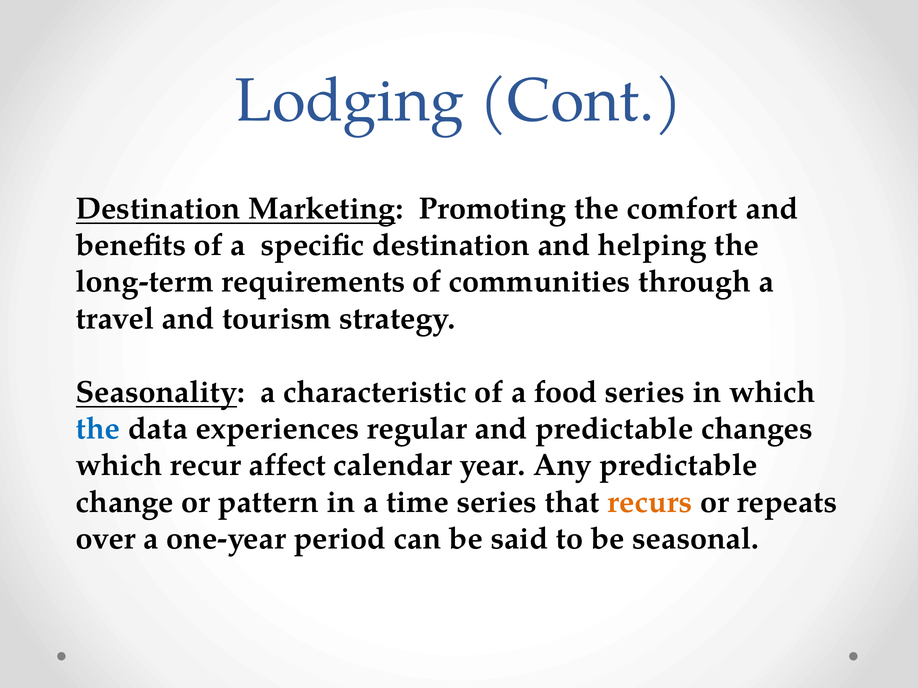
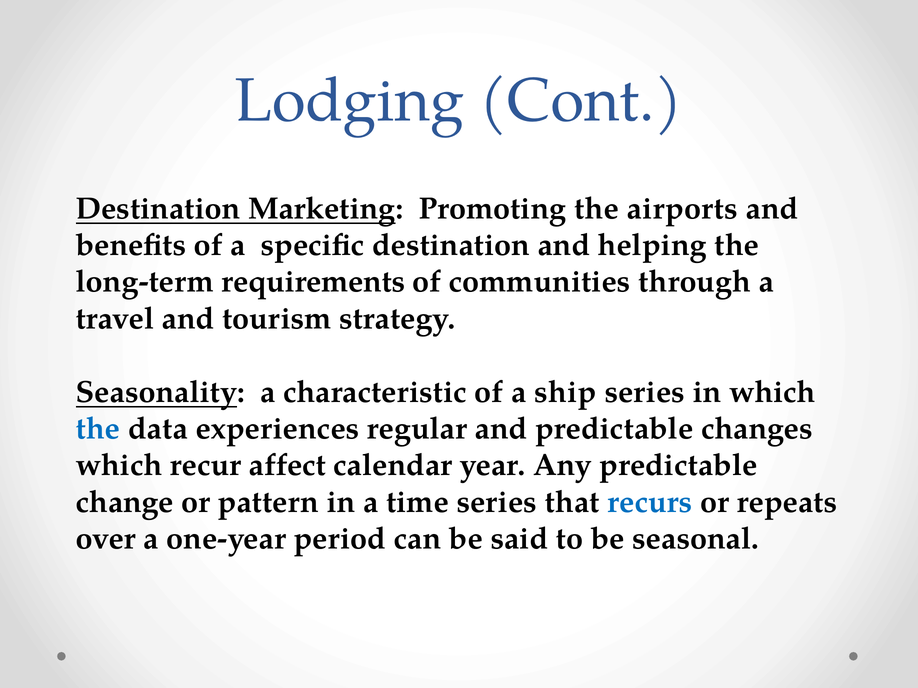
comfort: comfort -> airports (682, 209)
food: food -> ship (565, 392)
recurs colour: orange -> blue (650, 502)
